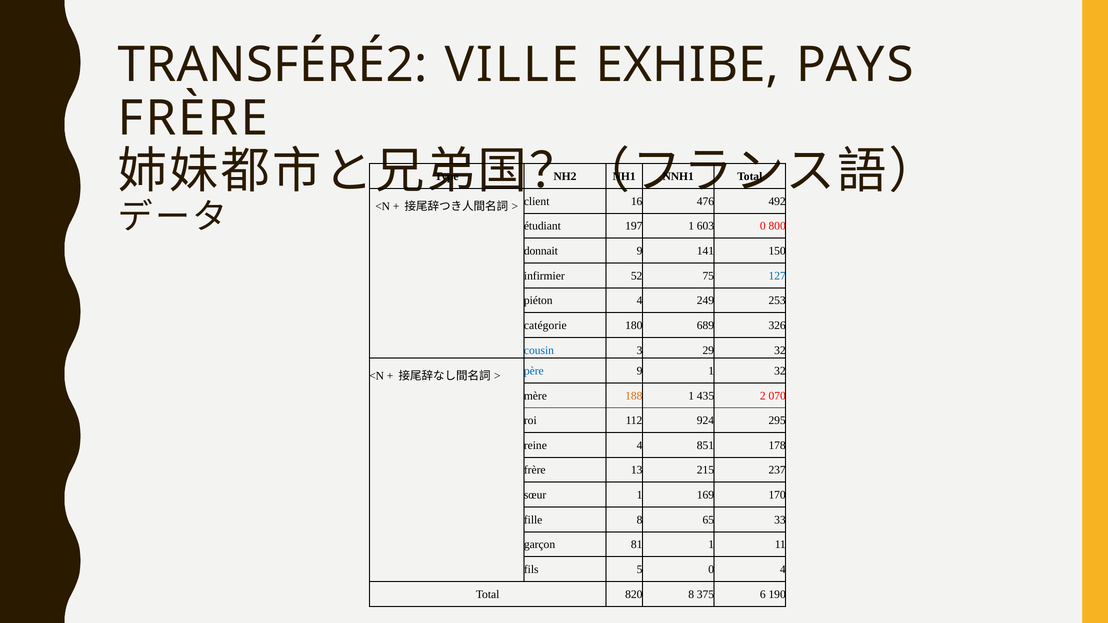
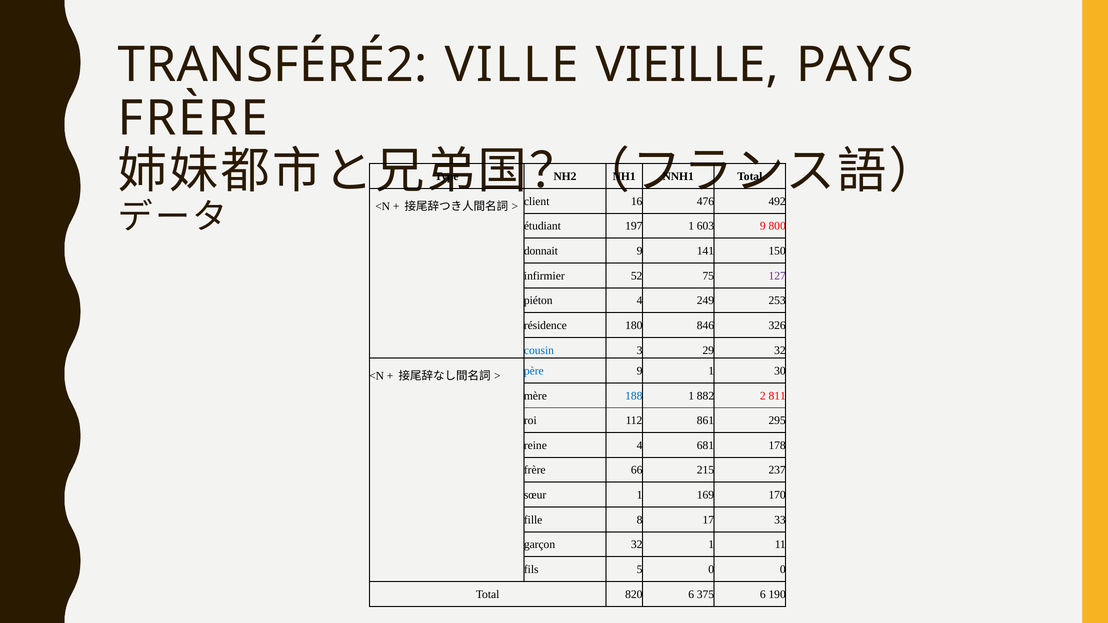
EXHIBE: EXHIBE -> VIEILLE (687, 65)
603 0: 0 -> 9 (763, 226)
127 colour: blue -> purple (777, 276)
catégorie: catégorie -> résidence (545, 326)
689: 689 -> 846 (705, 326)
1 32: 32 -> 30 (780, 371)
188 colour: orange -> blue (634, 396)
435: 435 -> 882 (706, 396)
070: 070 -> 811 (777, 396)
924: 924 -> 861 (705, 421)
851: 851 -> 681 (705, 446)
13: 13 -> 66 (637, 470)
65: 65 -> 17 (708, 520)
garçon 81: 81 -> 32 (637, 545)
0 4: 4 -> 0 (783, 570)
820 8: 8 -> 6 (691, 595)
